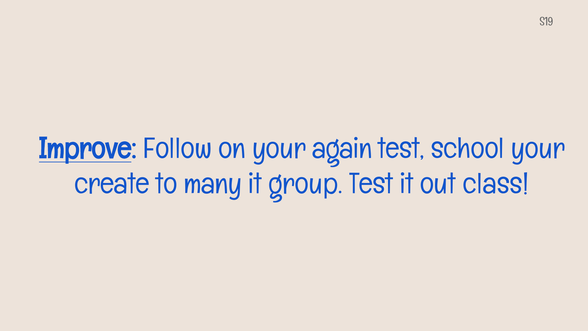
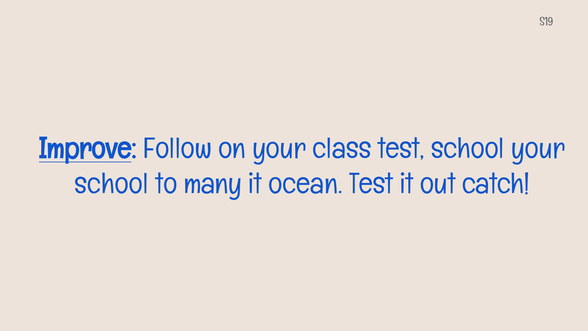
again: again -> class (342, 148)
create: create -> school (112, 184)
group: group -> ocean (305, 184)
class: class -> catch (496, 184)
